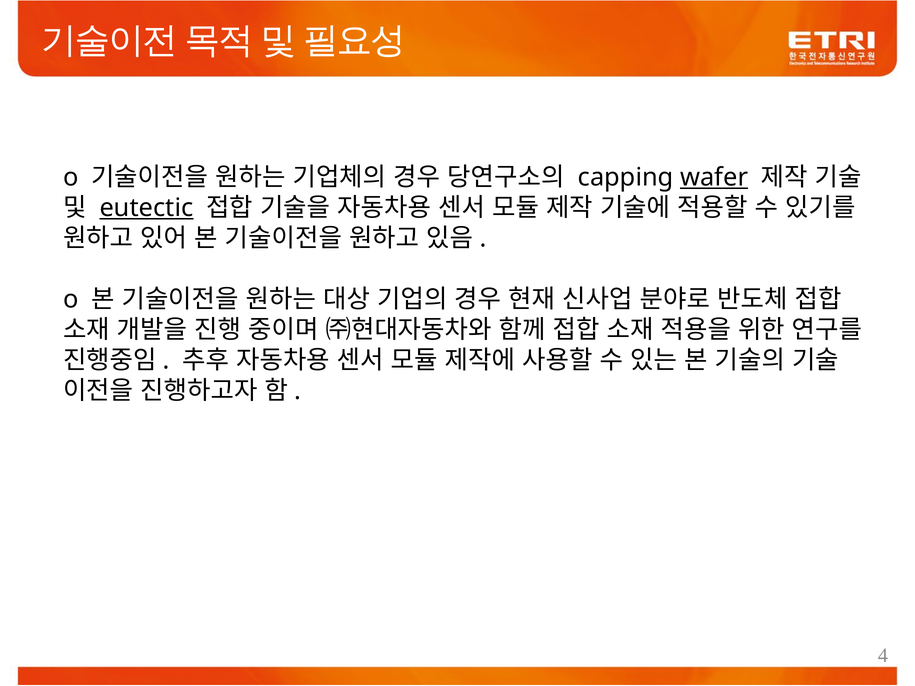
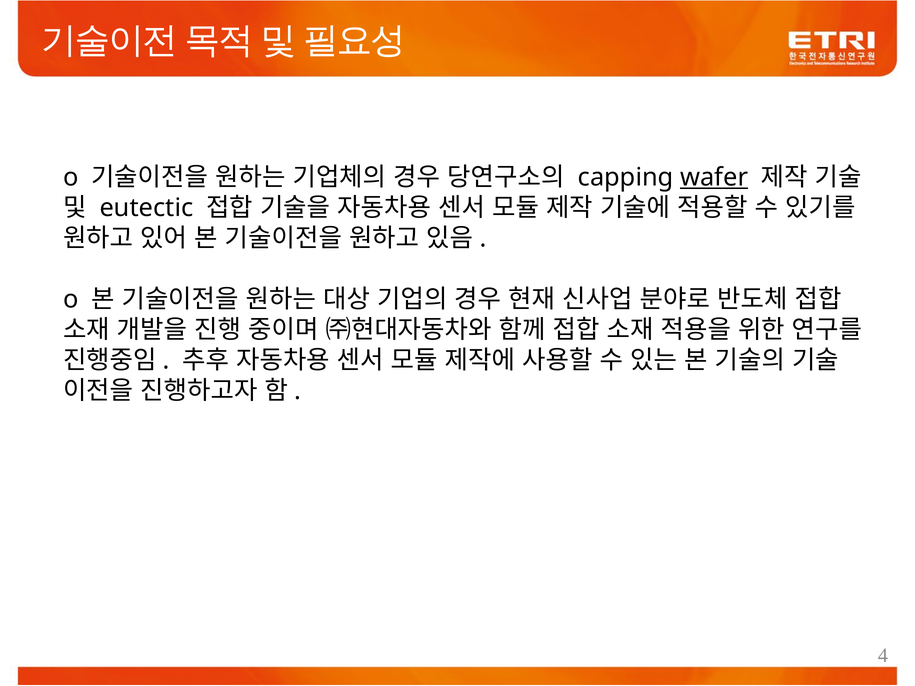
eutectic underline: present -> none (147, 208)
